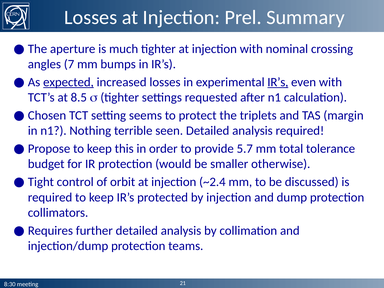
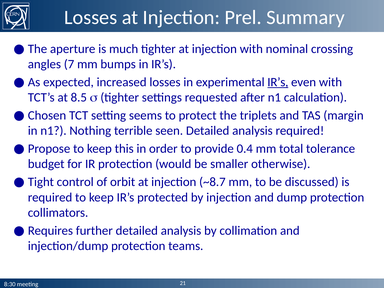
expected underline: present -> none (68, 82)
5.7: 5.7 -> 0.4 (245, 149)
~2.4: ~2.4 -> ~8.7 (212, 182)
